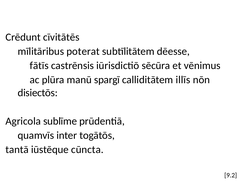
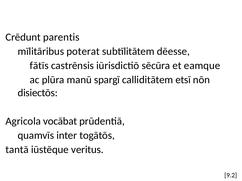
cīvitātēs: cīvitātēs -> parentis (61, 37)
vēnimus: vēnimus -> eamque (202, 66)
illīs: illīs -> etsī (183, 80)
sublīme: sublīme -> vocābat (60, 121)
cūncta: cūncta -> veritus (87, 150)
